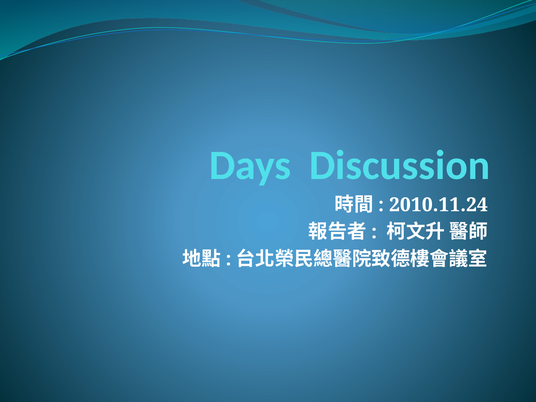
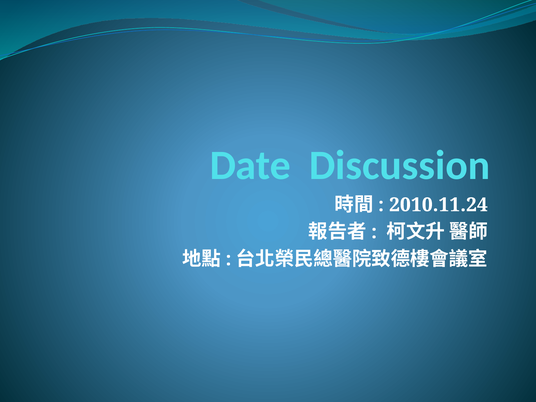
Days: Days -> Date (250, 165)
